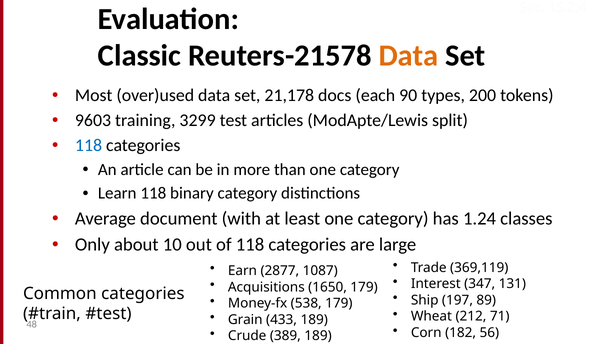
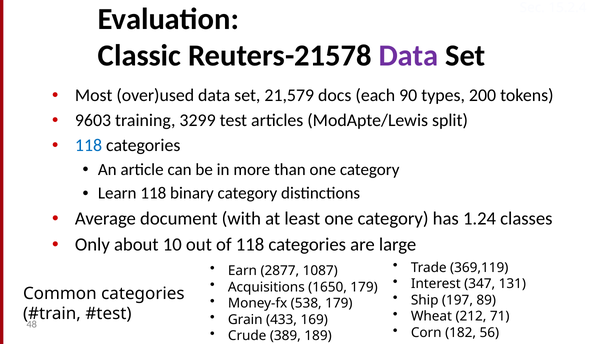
Data colour: orange -> purple (409, 56)
21,178: 21,178 -> 21,579 (289, 95)
433 189: 189 -> 169 (314, 320)
